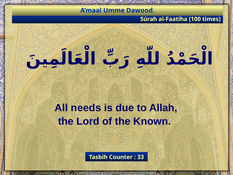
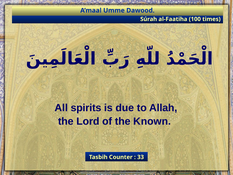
needs: needs -> spirits (86, 108)
